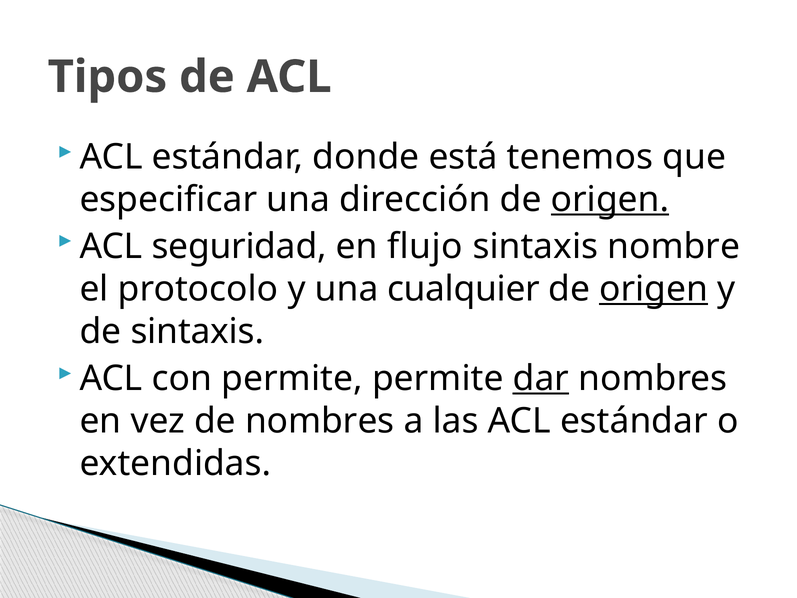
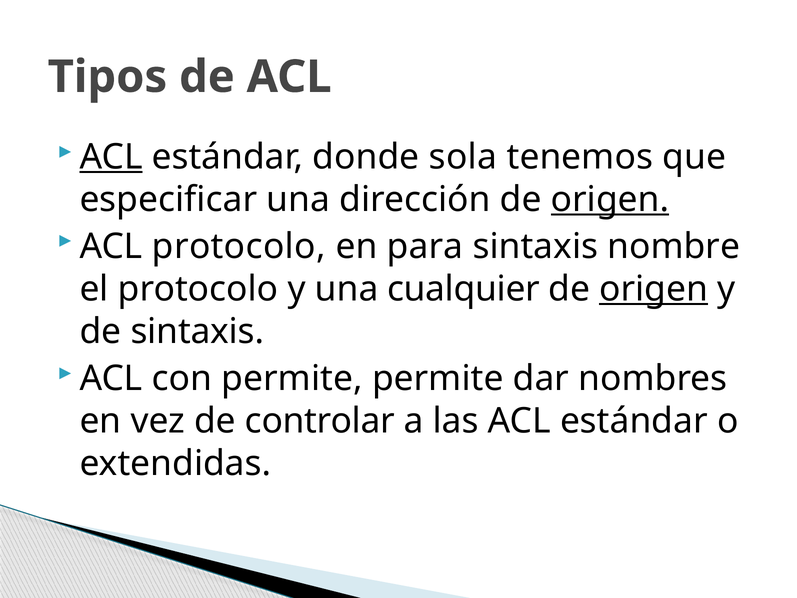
ACL underline: none -> present (111, 157)
está: está -> sola (463, 157)
ACL seguridad: seguridad -> protocolo (239, 246)
flujo: flujo -> para (425, 246)
dar underline: present -> none (541, 378)
de nombres: nombres -> controlar (320, 421)
